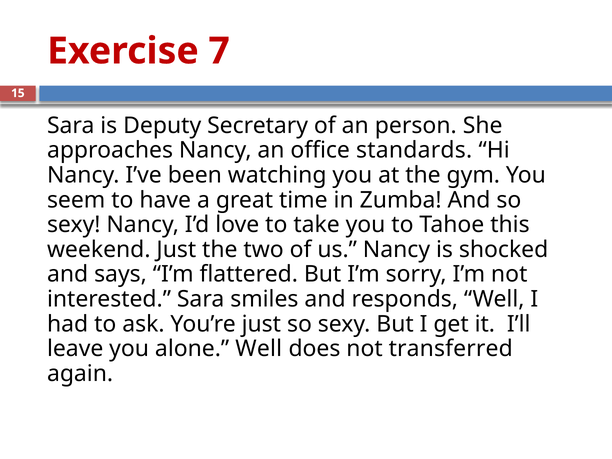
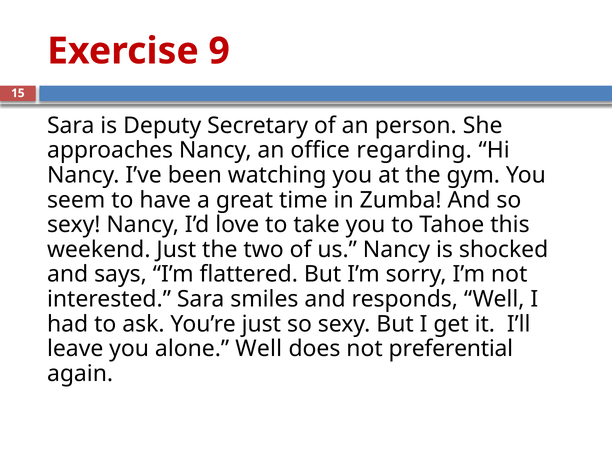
7: 7 -> 9 (219, 51)
standards: standards -> regarding (414, 150)
transferred: transferred -> preferential (451, 349)
